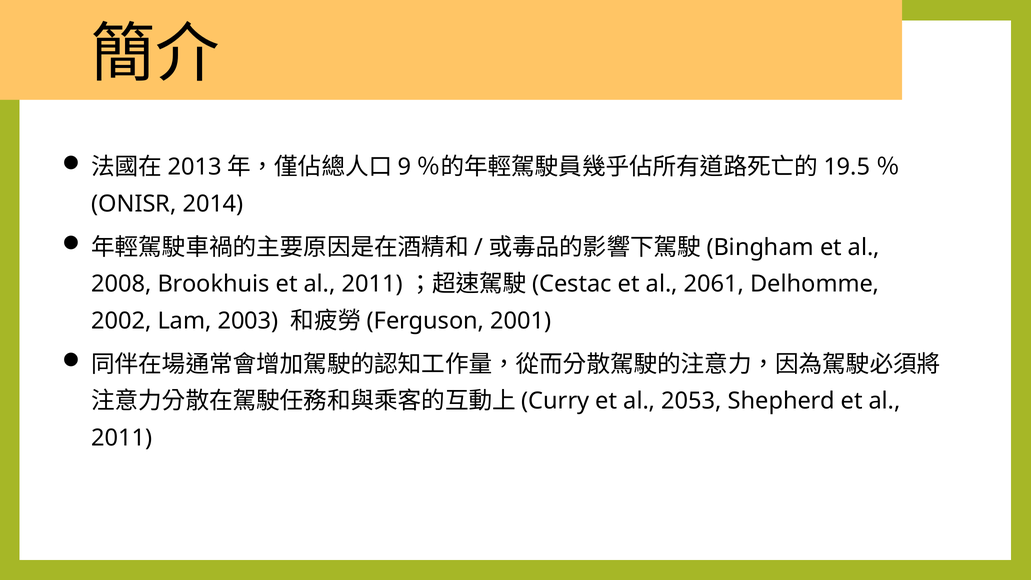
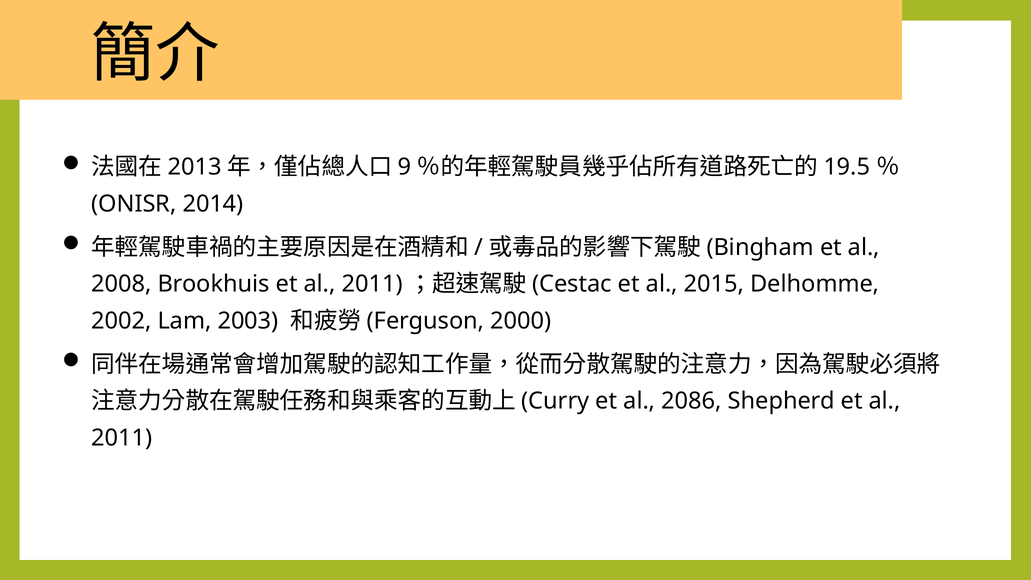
2061: 2061 -> 2015 (714, 284)
2001: 2001 -> 2000 (521, 321)
2053: 2053 -> 2086 (692, 401)
